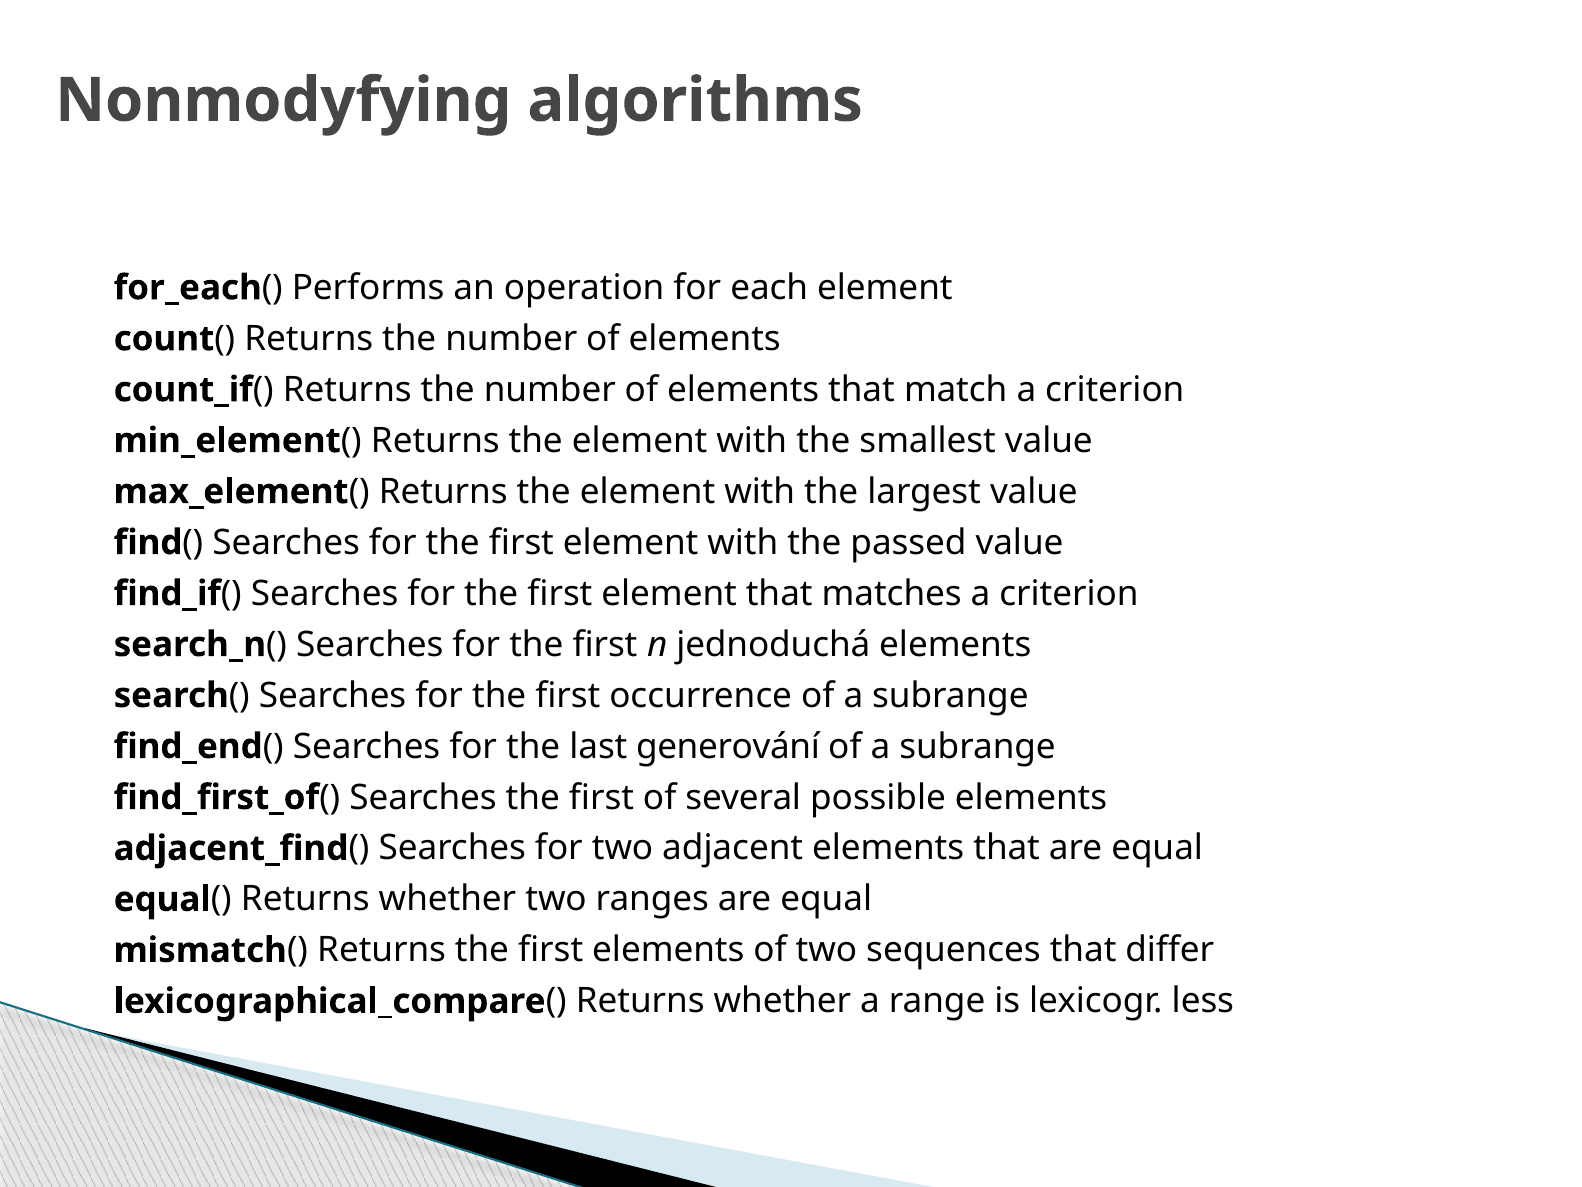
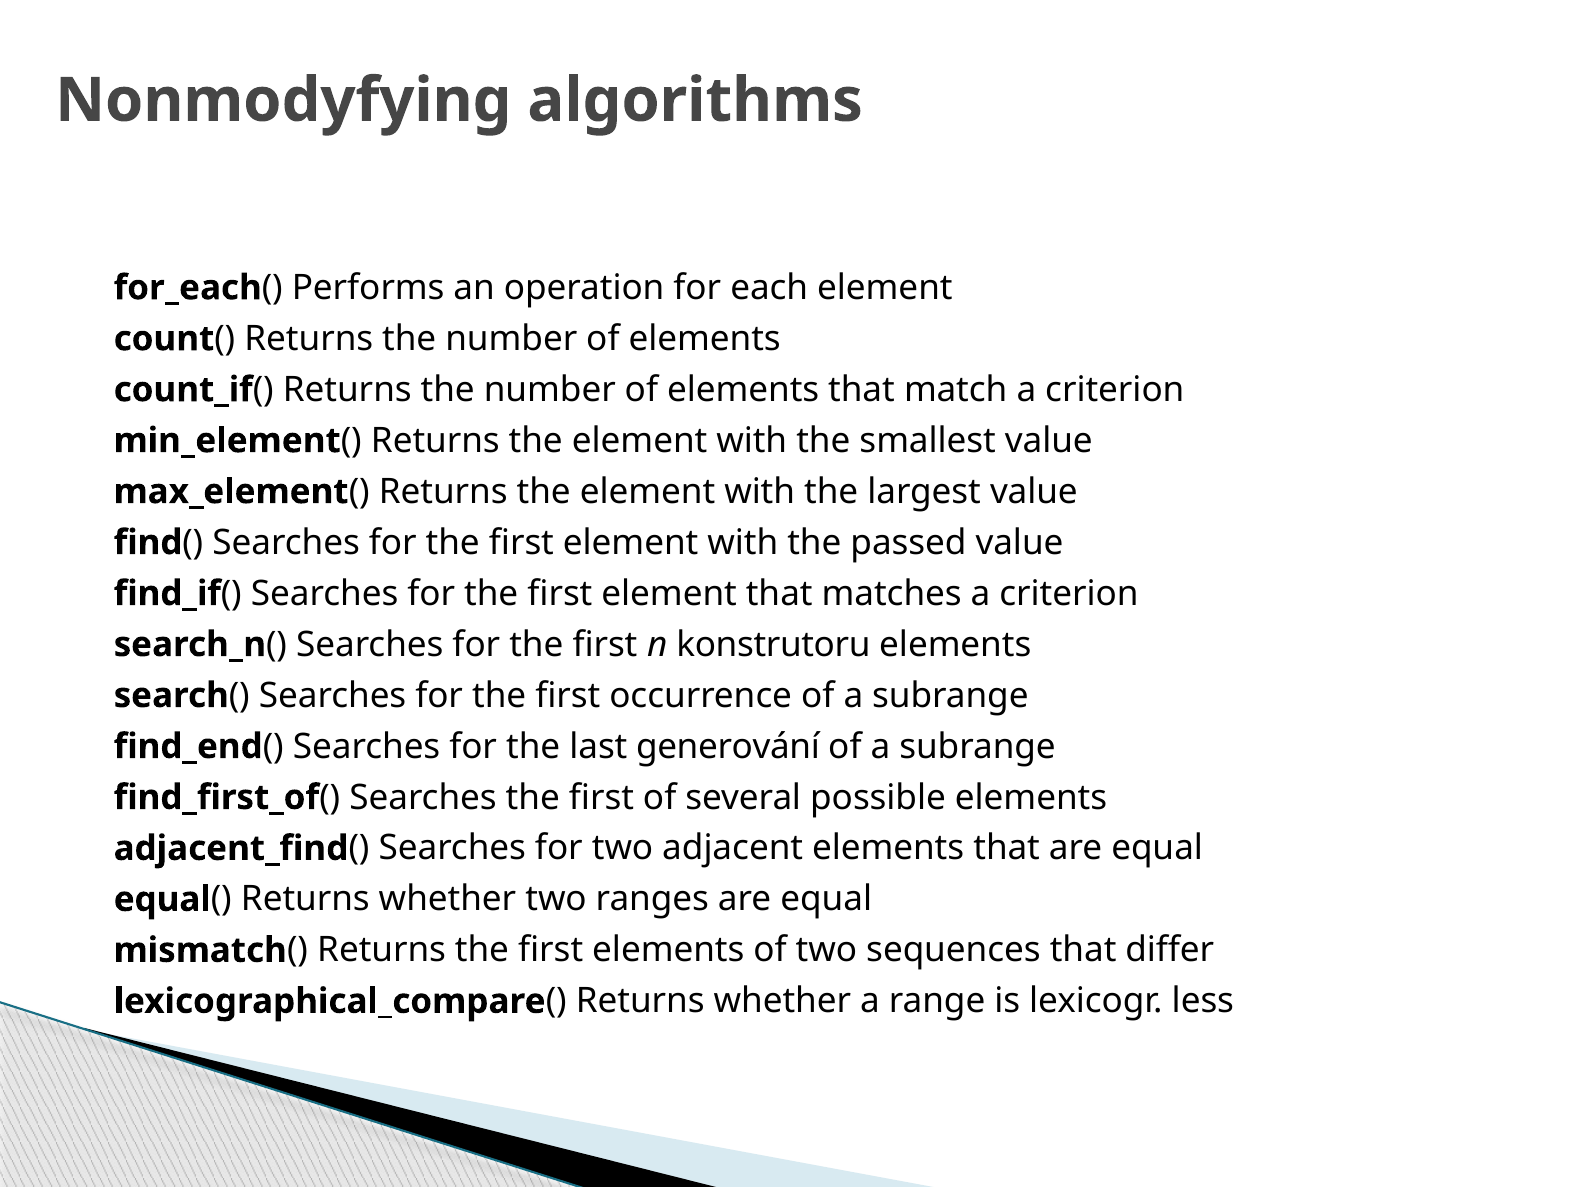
jednoduchá: jednoduchá -> konstrutoru (773, 644)
